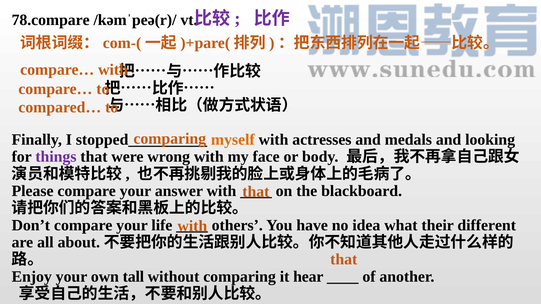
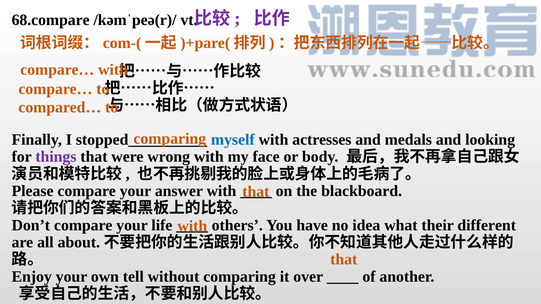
78.compare: 78.compare -> 68.compare (51, 20)
myself colour: orange -> blue (233, 140)
tall: tall -> tell (133, 277)
hear: hear -> over (308, 277)
